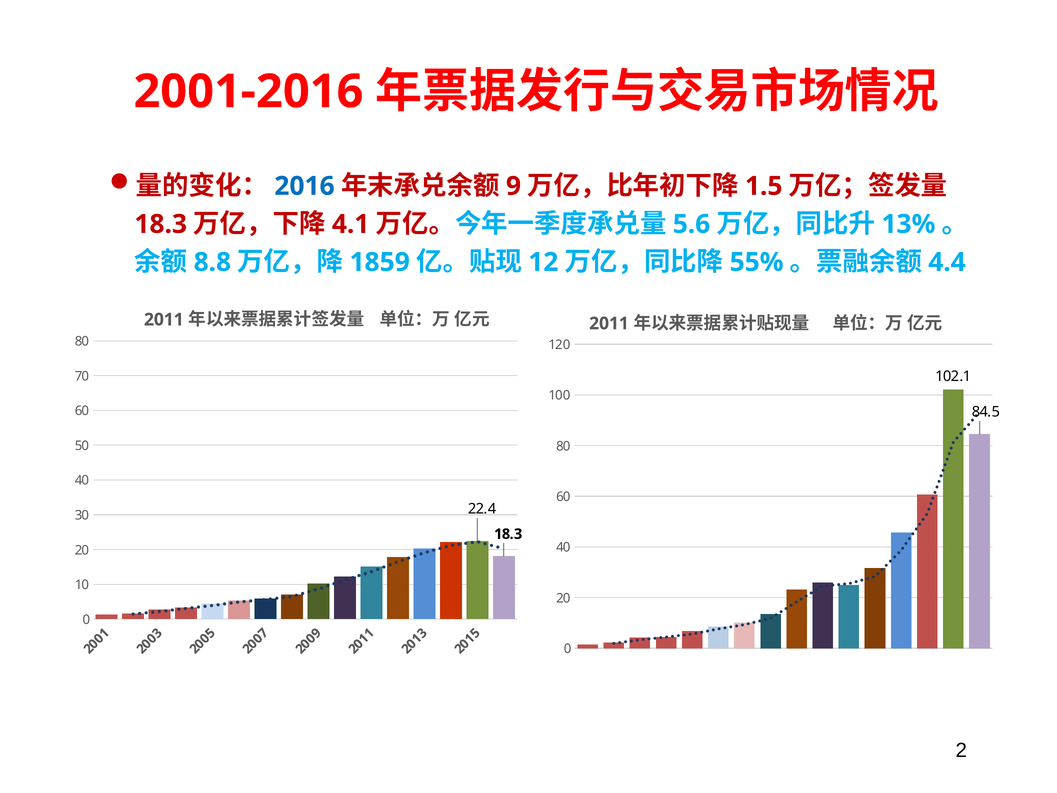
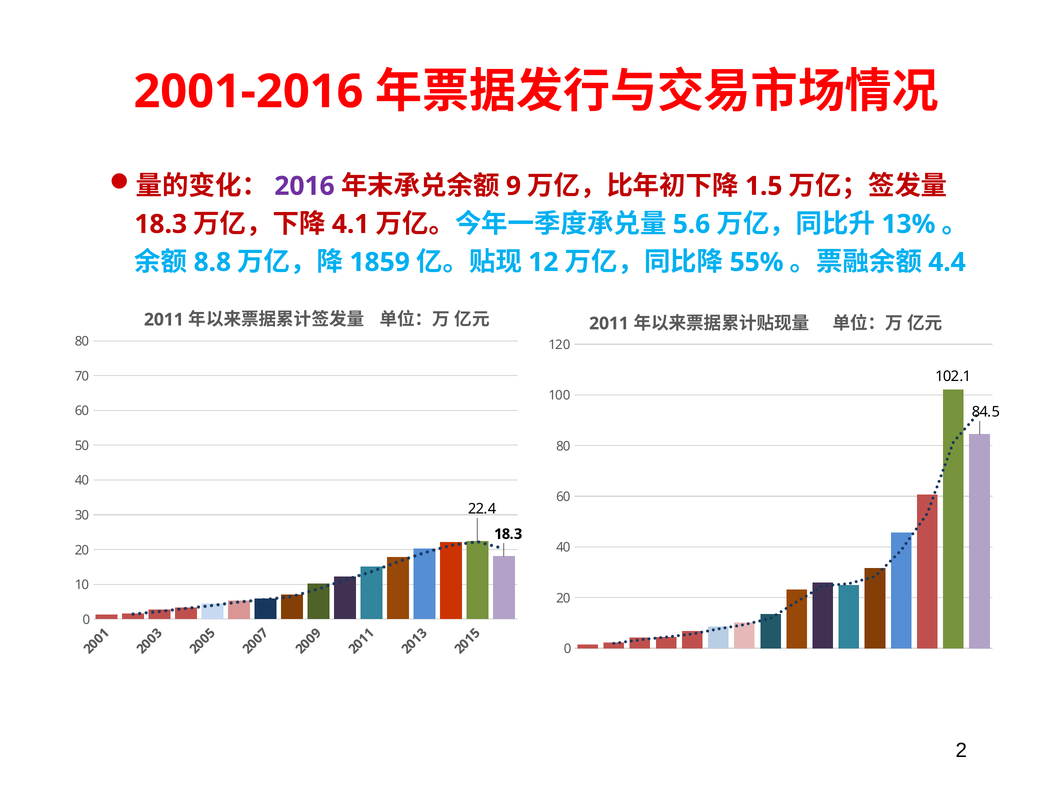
2016 colour: blue -> purple (305, 186)
